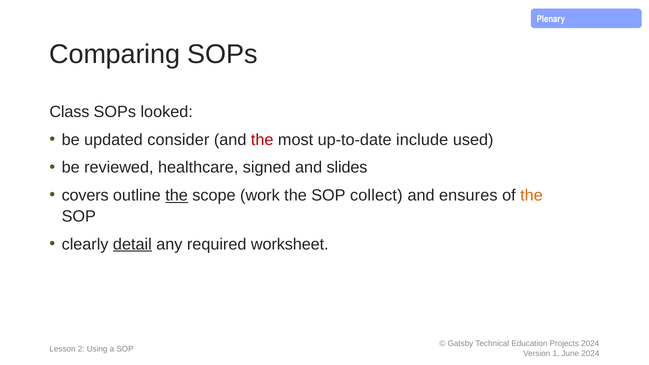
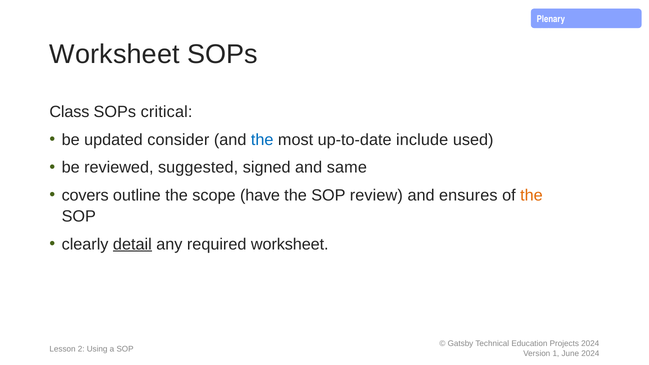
Comparing: Comparing -> Worksheet (115, 55)
looked: looked -> critical (167, 112)
the colour: red -> blue (262, 140)
healthcare: healthcare -> suggested (198, 168)
slides: slides -> same (347, 168)
the underline: present -> none (177, 195)
work: work -> have (260, 195)
collect: collect -> review (376, 195)
